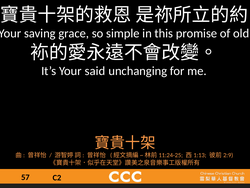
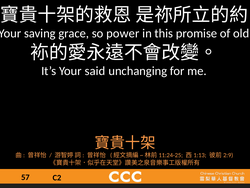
simple: simple -> power (123, 33)
